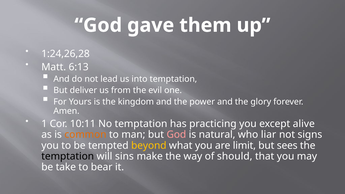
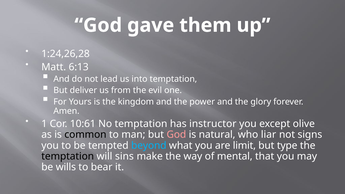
10:11: 10:11 -> 10:61 (83, 124)
practicing: practicing -> instructor (213, 124)
alive: alive -> olive (304, 124)
common colour: orange -> black (85, 135)
beyond colour: yellow -> light blue (149, 145)
sees: sees -> type (287, 145)
should: should -> mental (235, 156)
take: take -> wills (66, 167)
